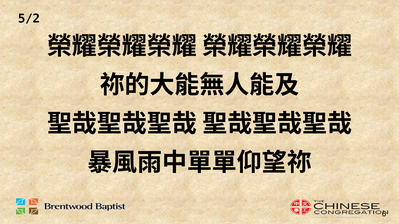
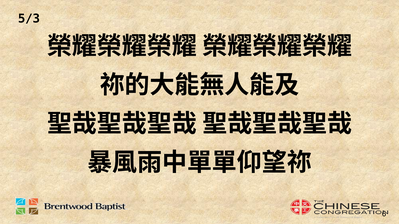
5/2: 5/2 -> 5/3 (29, 19)
